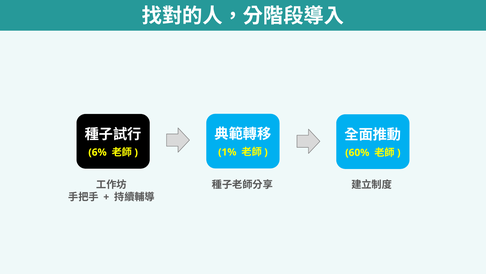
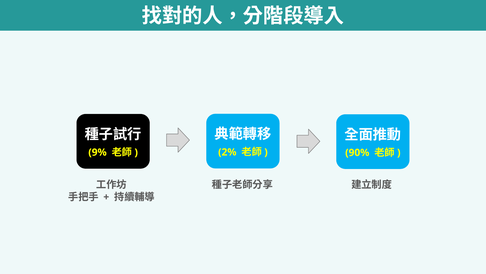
1%: 1% -> 2% (227, 152)
6%: 6% -> 9% (97, 152)
60%: 60% -> 90% (357, 152)
